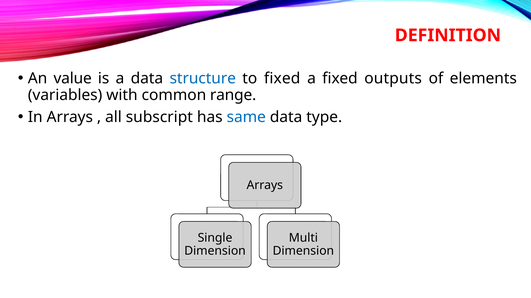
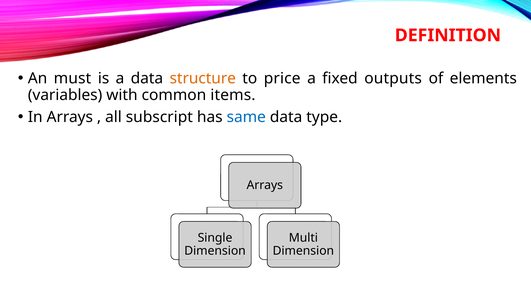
value: value -> must (72, 78)
structure colour: blue -> orange (203, 78)
to fixed: fixed -> price (282, 78)
range: range -> items (233, 95)
